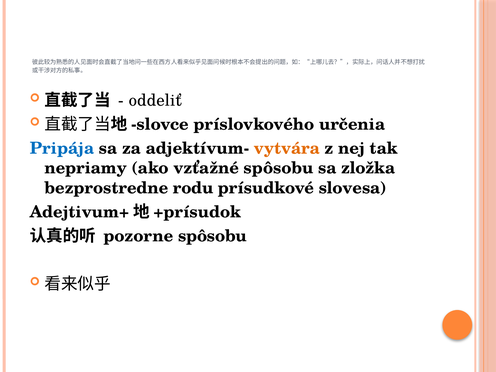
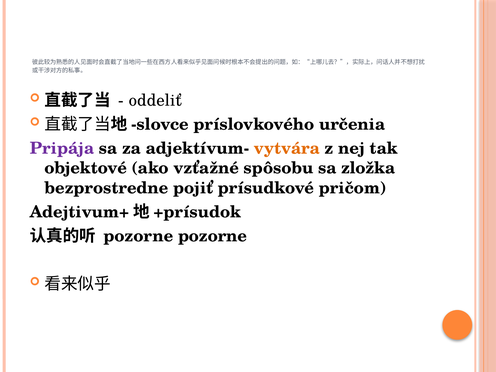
Pripája colour: blue -> purple (62, 148)
nepriamy: nepriamy -> objektové (86, 168)
rodu: rodu -> pojiť (193, 188)
slovesa: slovesa -> pričom (353, 188)
pozorne spôsobu: spôsobu -> pozorne (212, 236)
